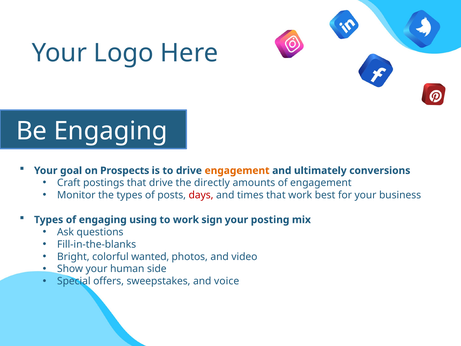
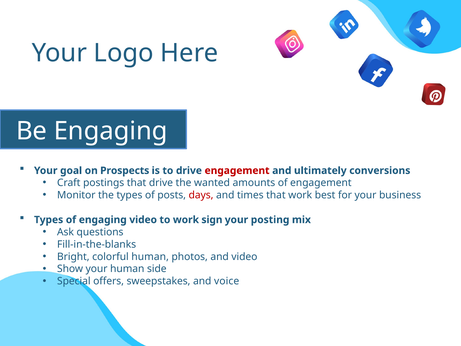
engagement colour: orange -> red (237, 170)
directly: directly -> wanted (212, 183)
engaging using: using -> video (143, 220)
colorful wanted: wanted -> human (150, 256)
